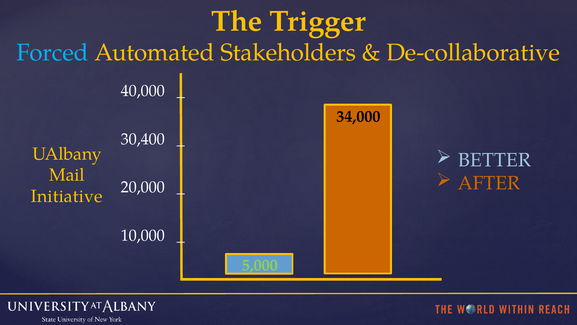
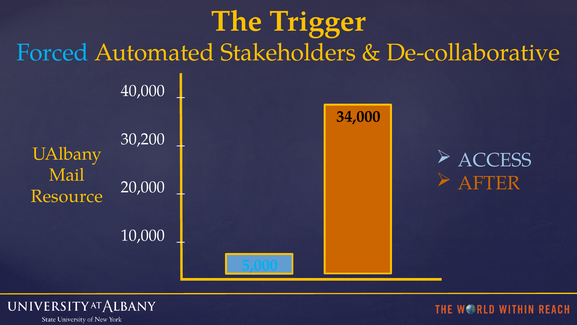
30,400: 30,400 -> 30,200 (143, 139)
BETTER: BETTER -> ACCESS (495, 160)
Initiative: Initiative -> Resource (67, 196)
5,000 colour: light green -> light blue (260, 265)
